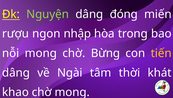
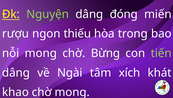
nhập: nhập -> thiếu (77, 33)
tiến colour: yellow -> light green (161, 53)
thời: thời -> xích (130, 72)
